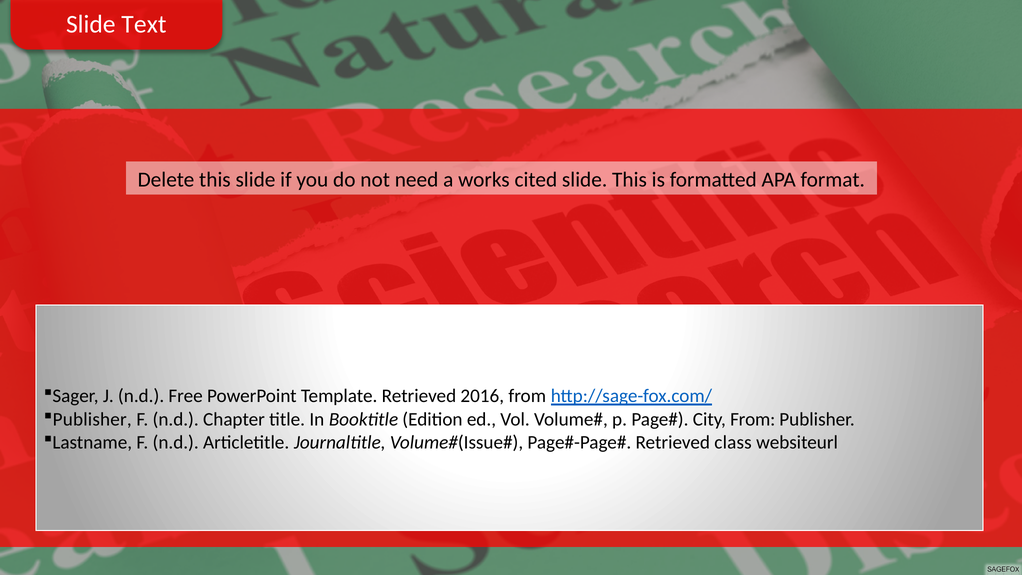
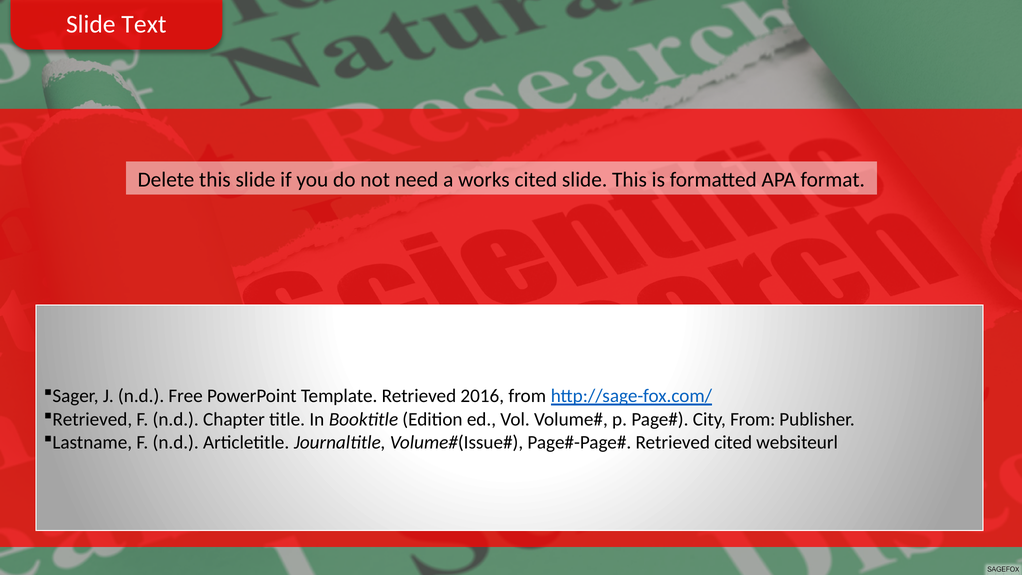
Publisher: Publisher -> Retrieved (92, 419)
Retrieved class: class -> cited (733, 442)
